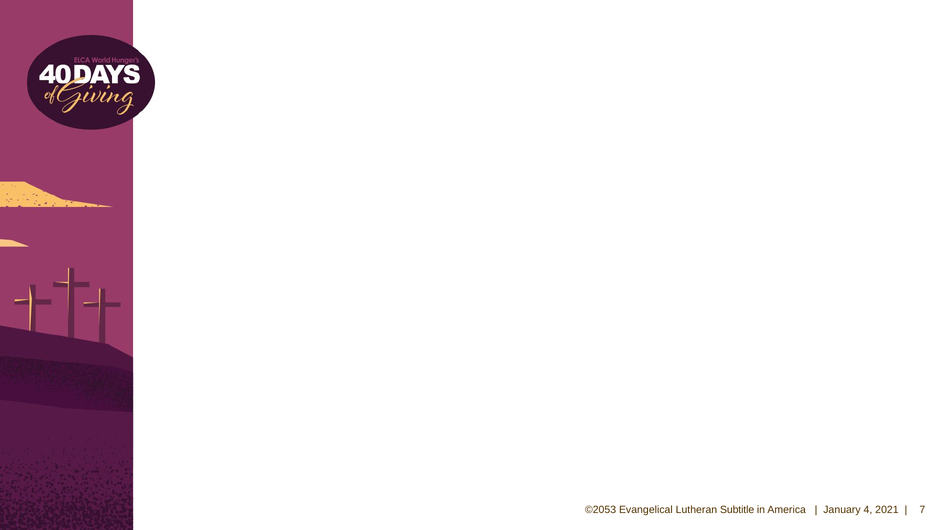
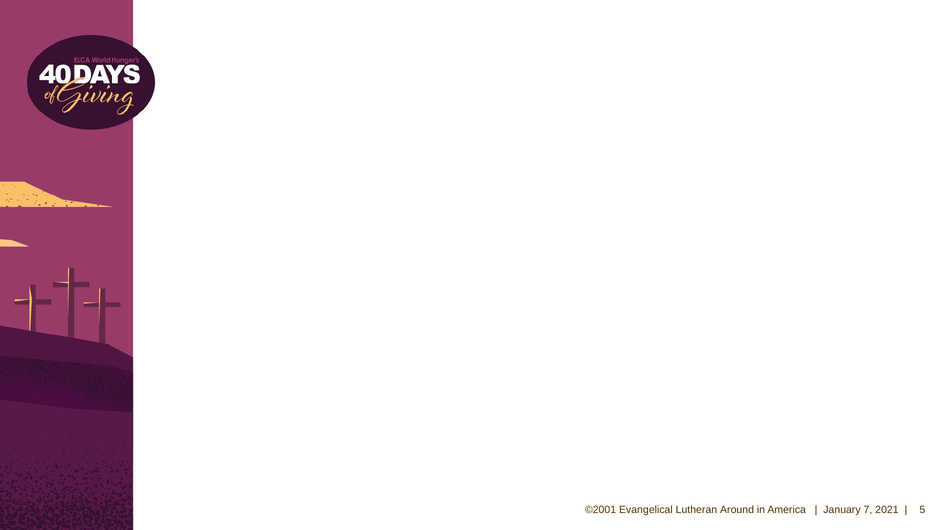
©2053: ©2053 -> ©2001 (601, 510)
Subtitle: Subtitle -> Around (737, 510)
4: 4 -> 7 (868, 510)
7: 7 -> 5 (922, 510)
